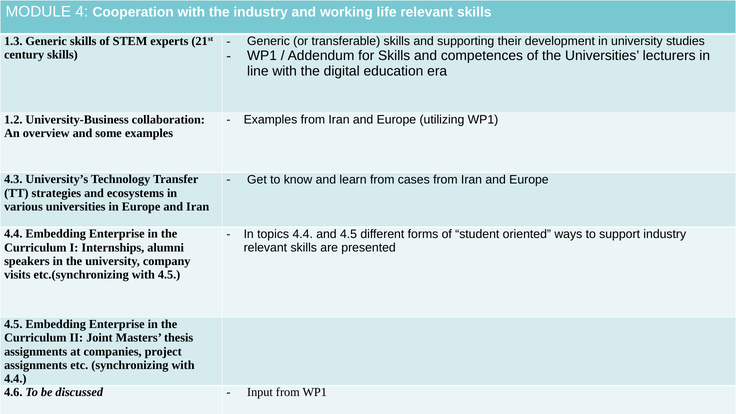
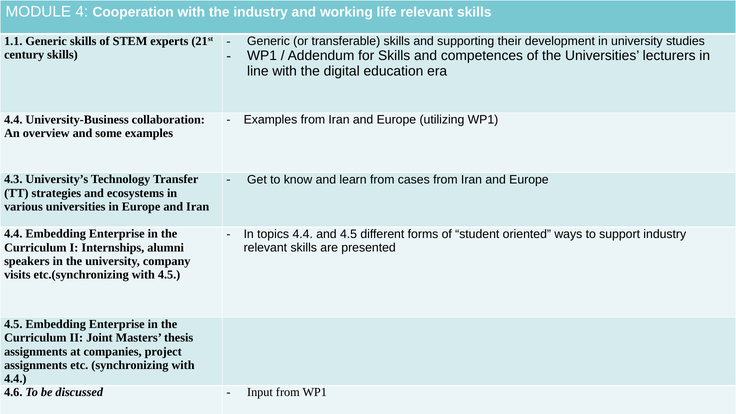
1.3: 1.3 -> 1.1 (13, 41)
1.2: 1.2 -> 4.4 (13, 120)
